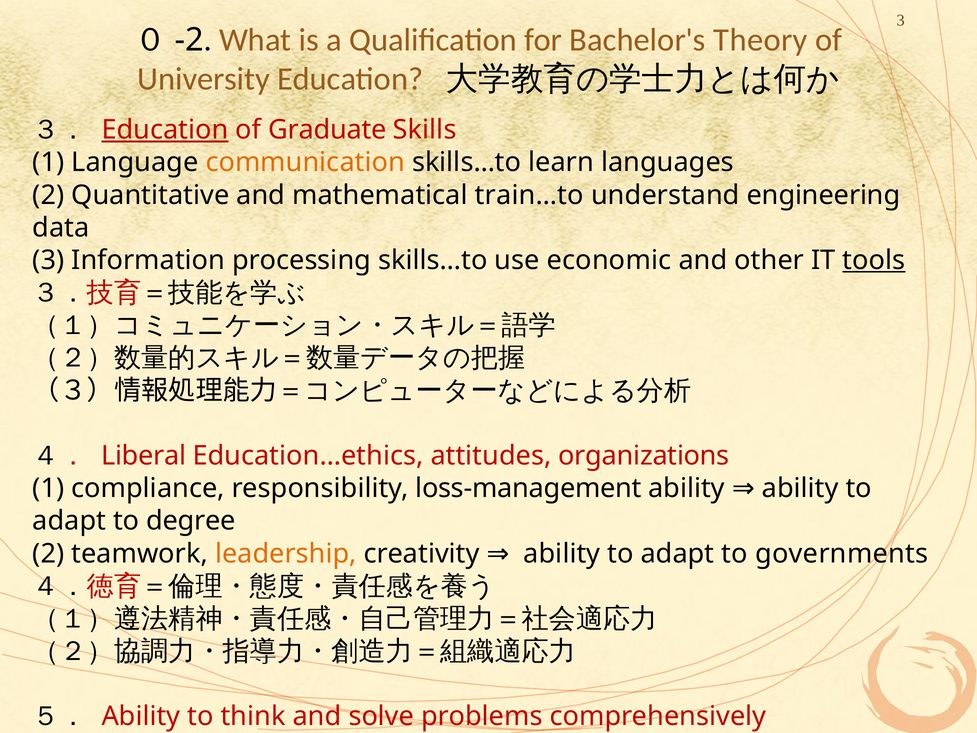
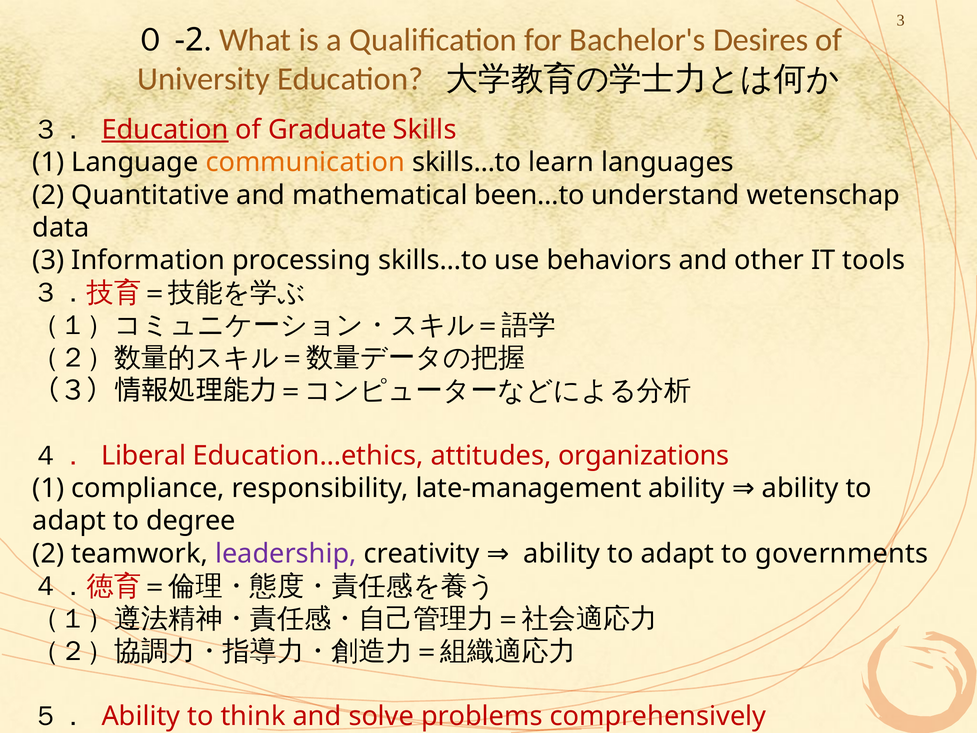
Theory: Theory -> Desires (761, 40)
train…to: train…to -> been…to (529, 195)
engineering: engineering -> wetenschap (823, 195)
economic: economic -> behaviors (609, 260)
tools underline: present -> none (874, 260)
loss-management: loss-management -> late-management (528, 488)
leadership colour: orange -> purple (286, 553)
